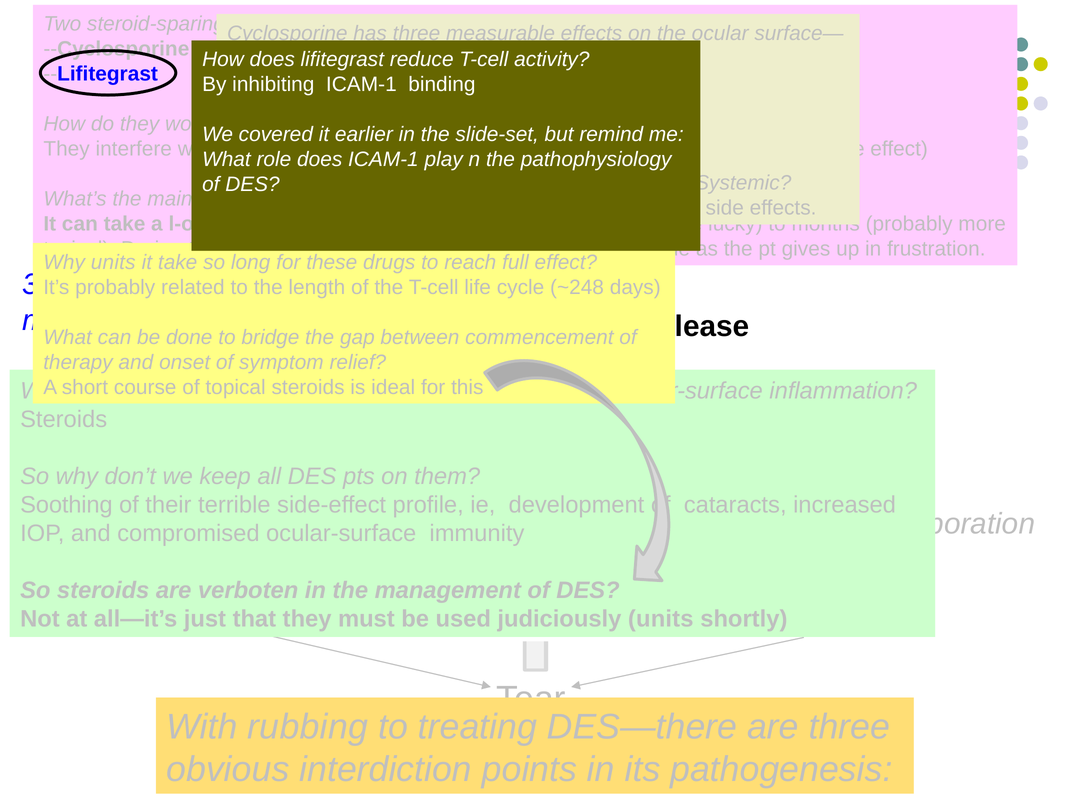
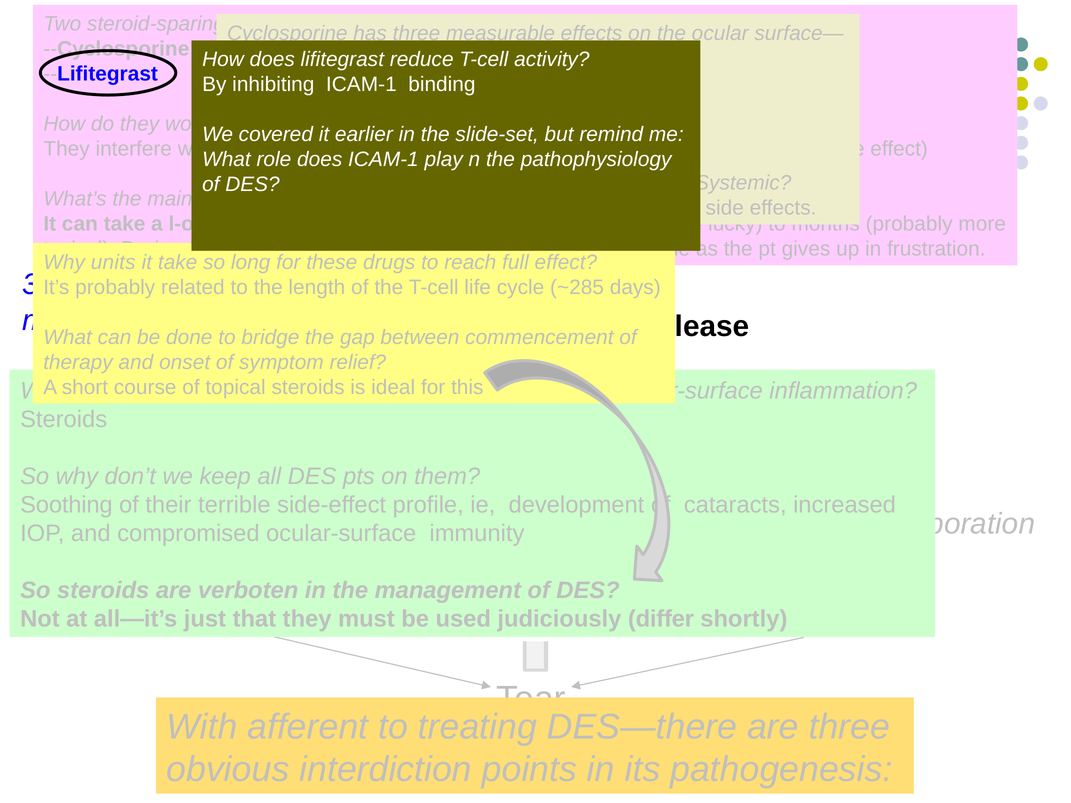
~248: ~248 -> ~285 (577, 287)
units: units -> differ (661, 619)
rubbing: rubbing -> afferent (308, 727)
